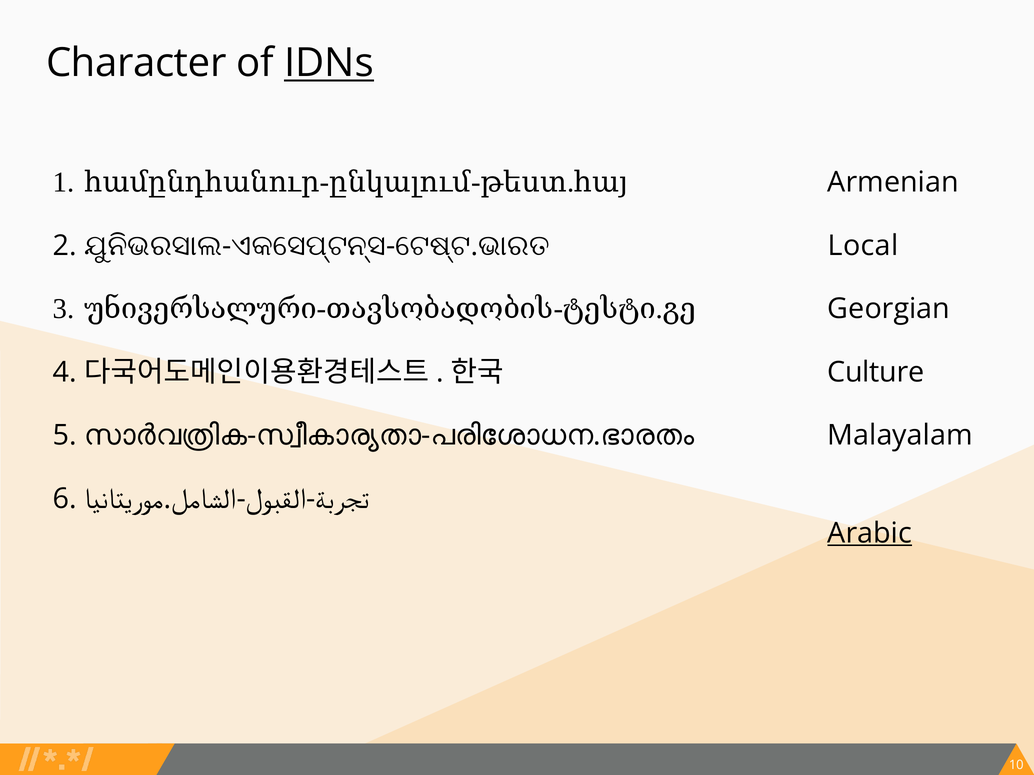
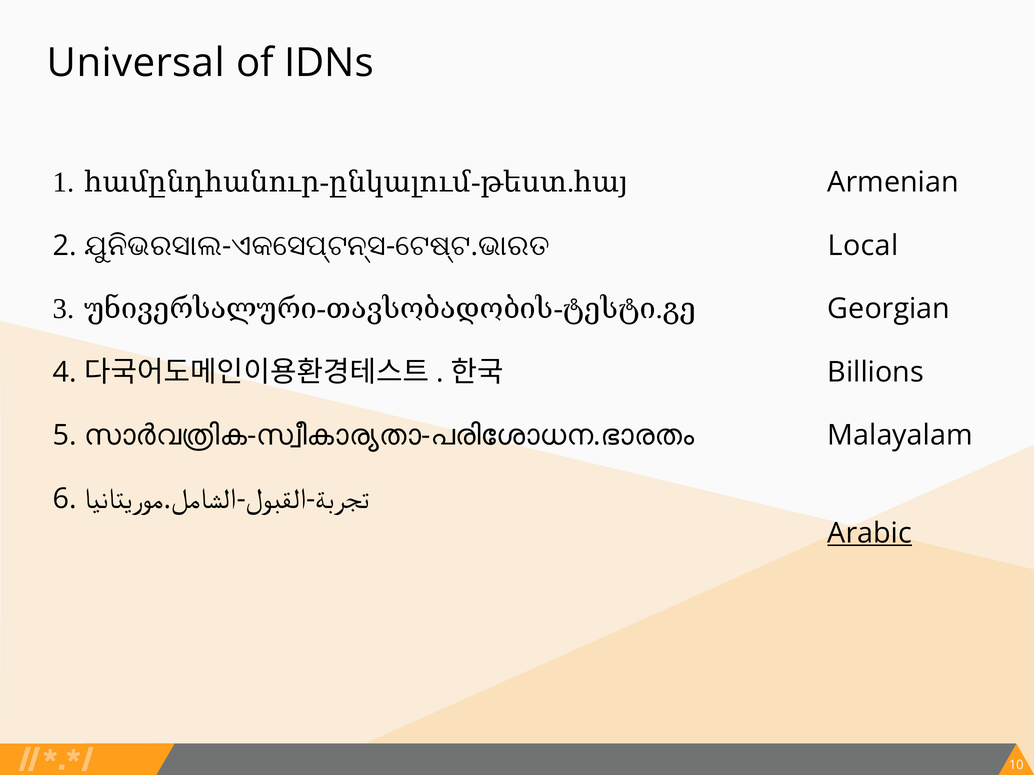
Character: Character -> Universal (136, 63)
IDNs underline: present -> none (329, 63)
Culture: Culture -> Billions (876, 372)
